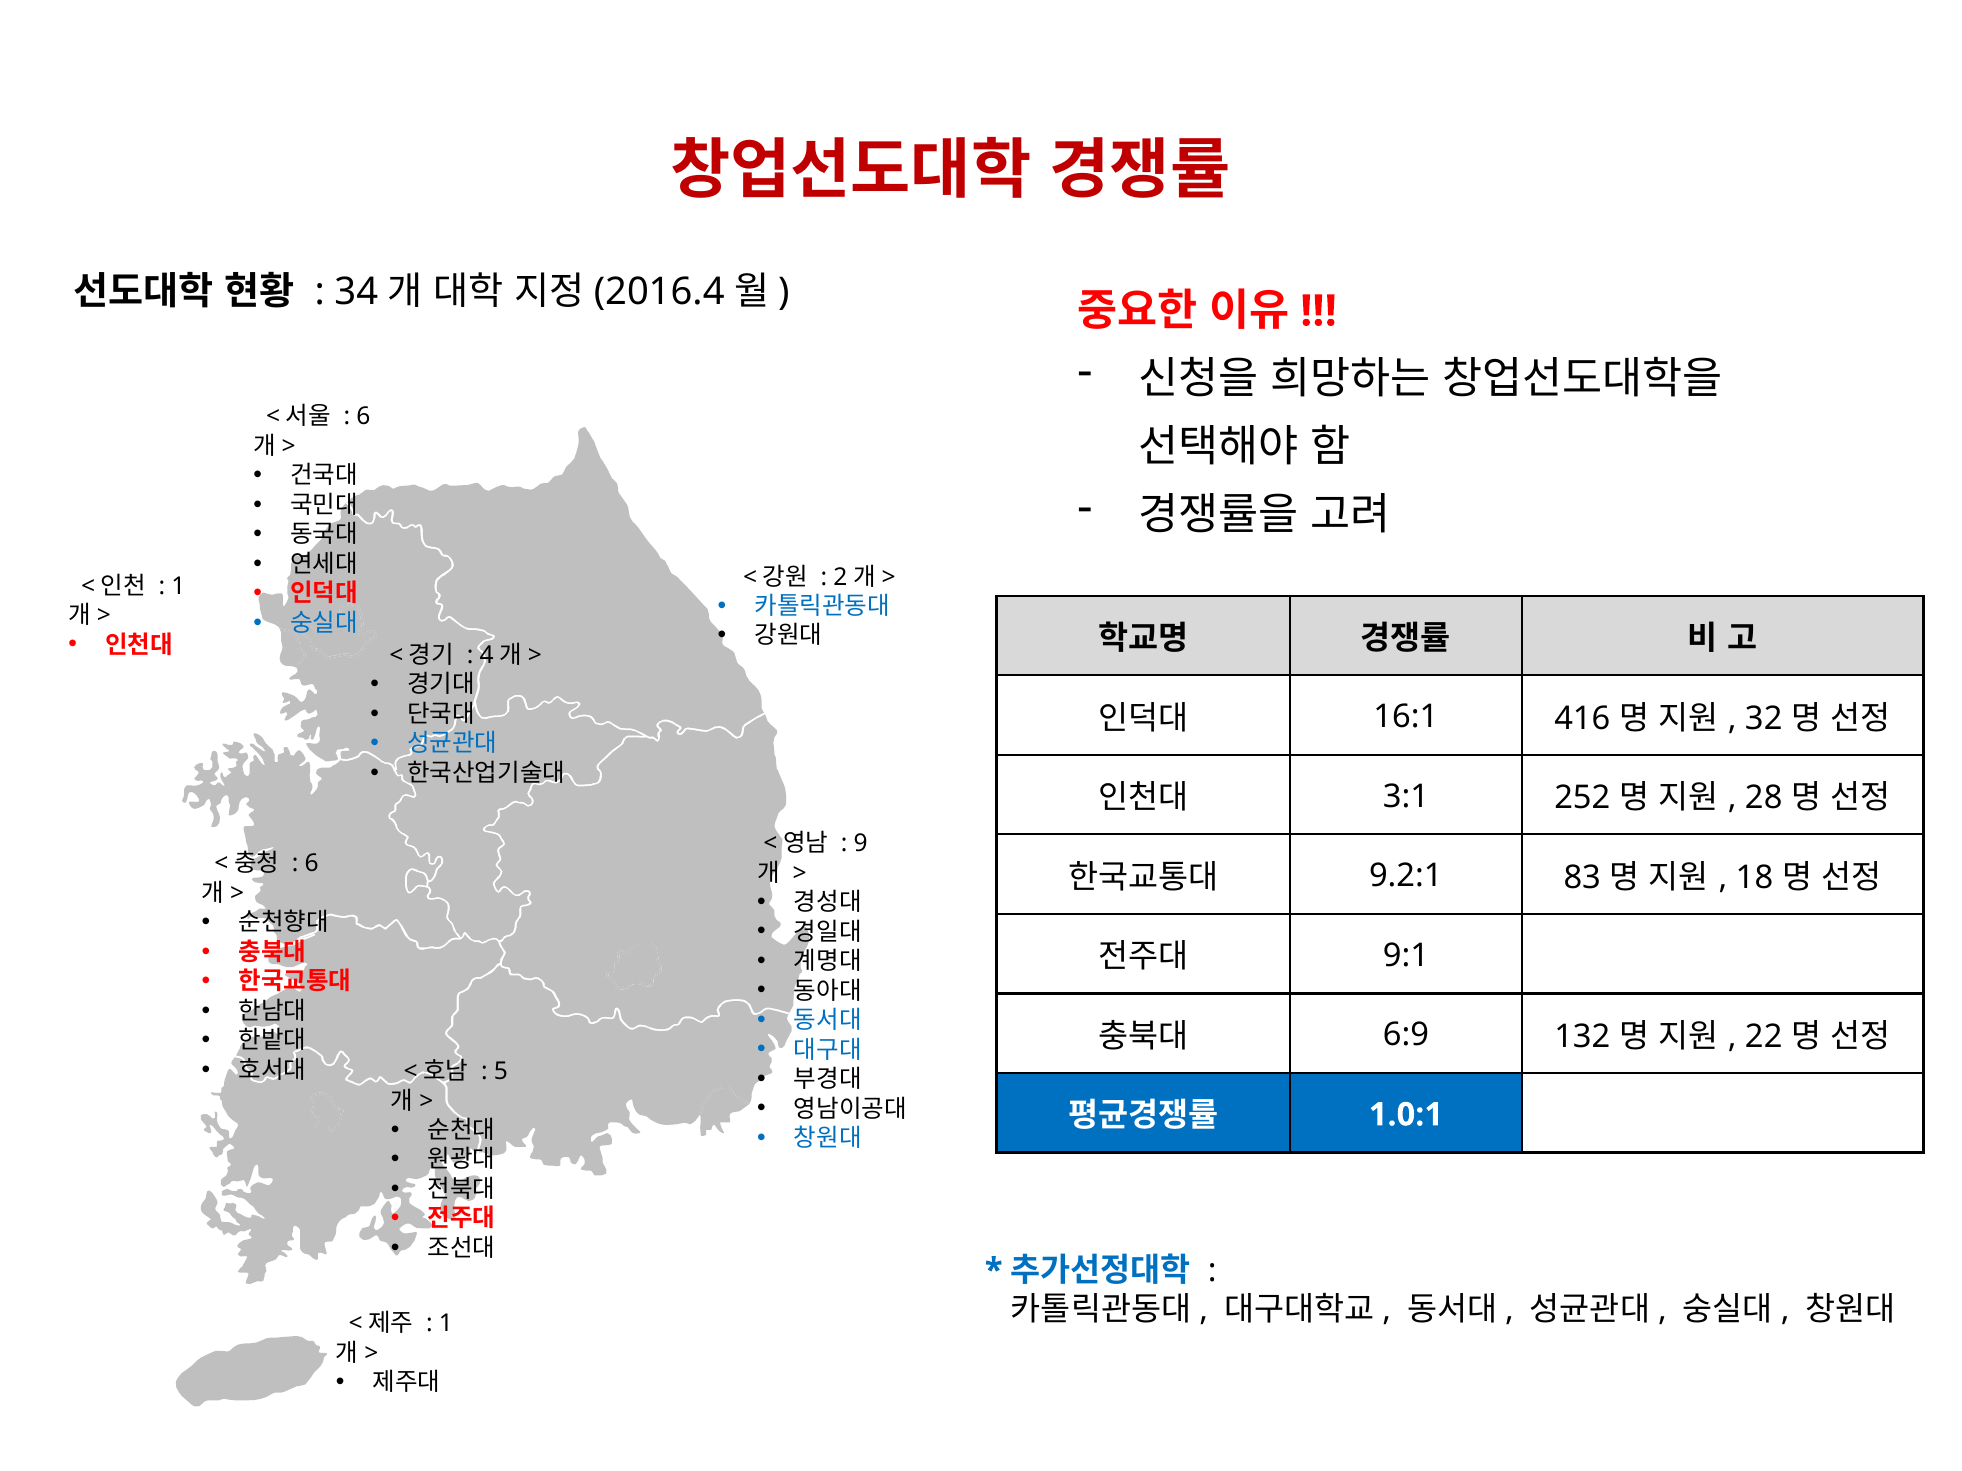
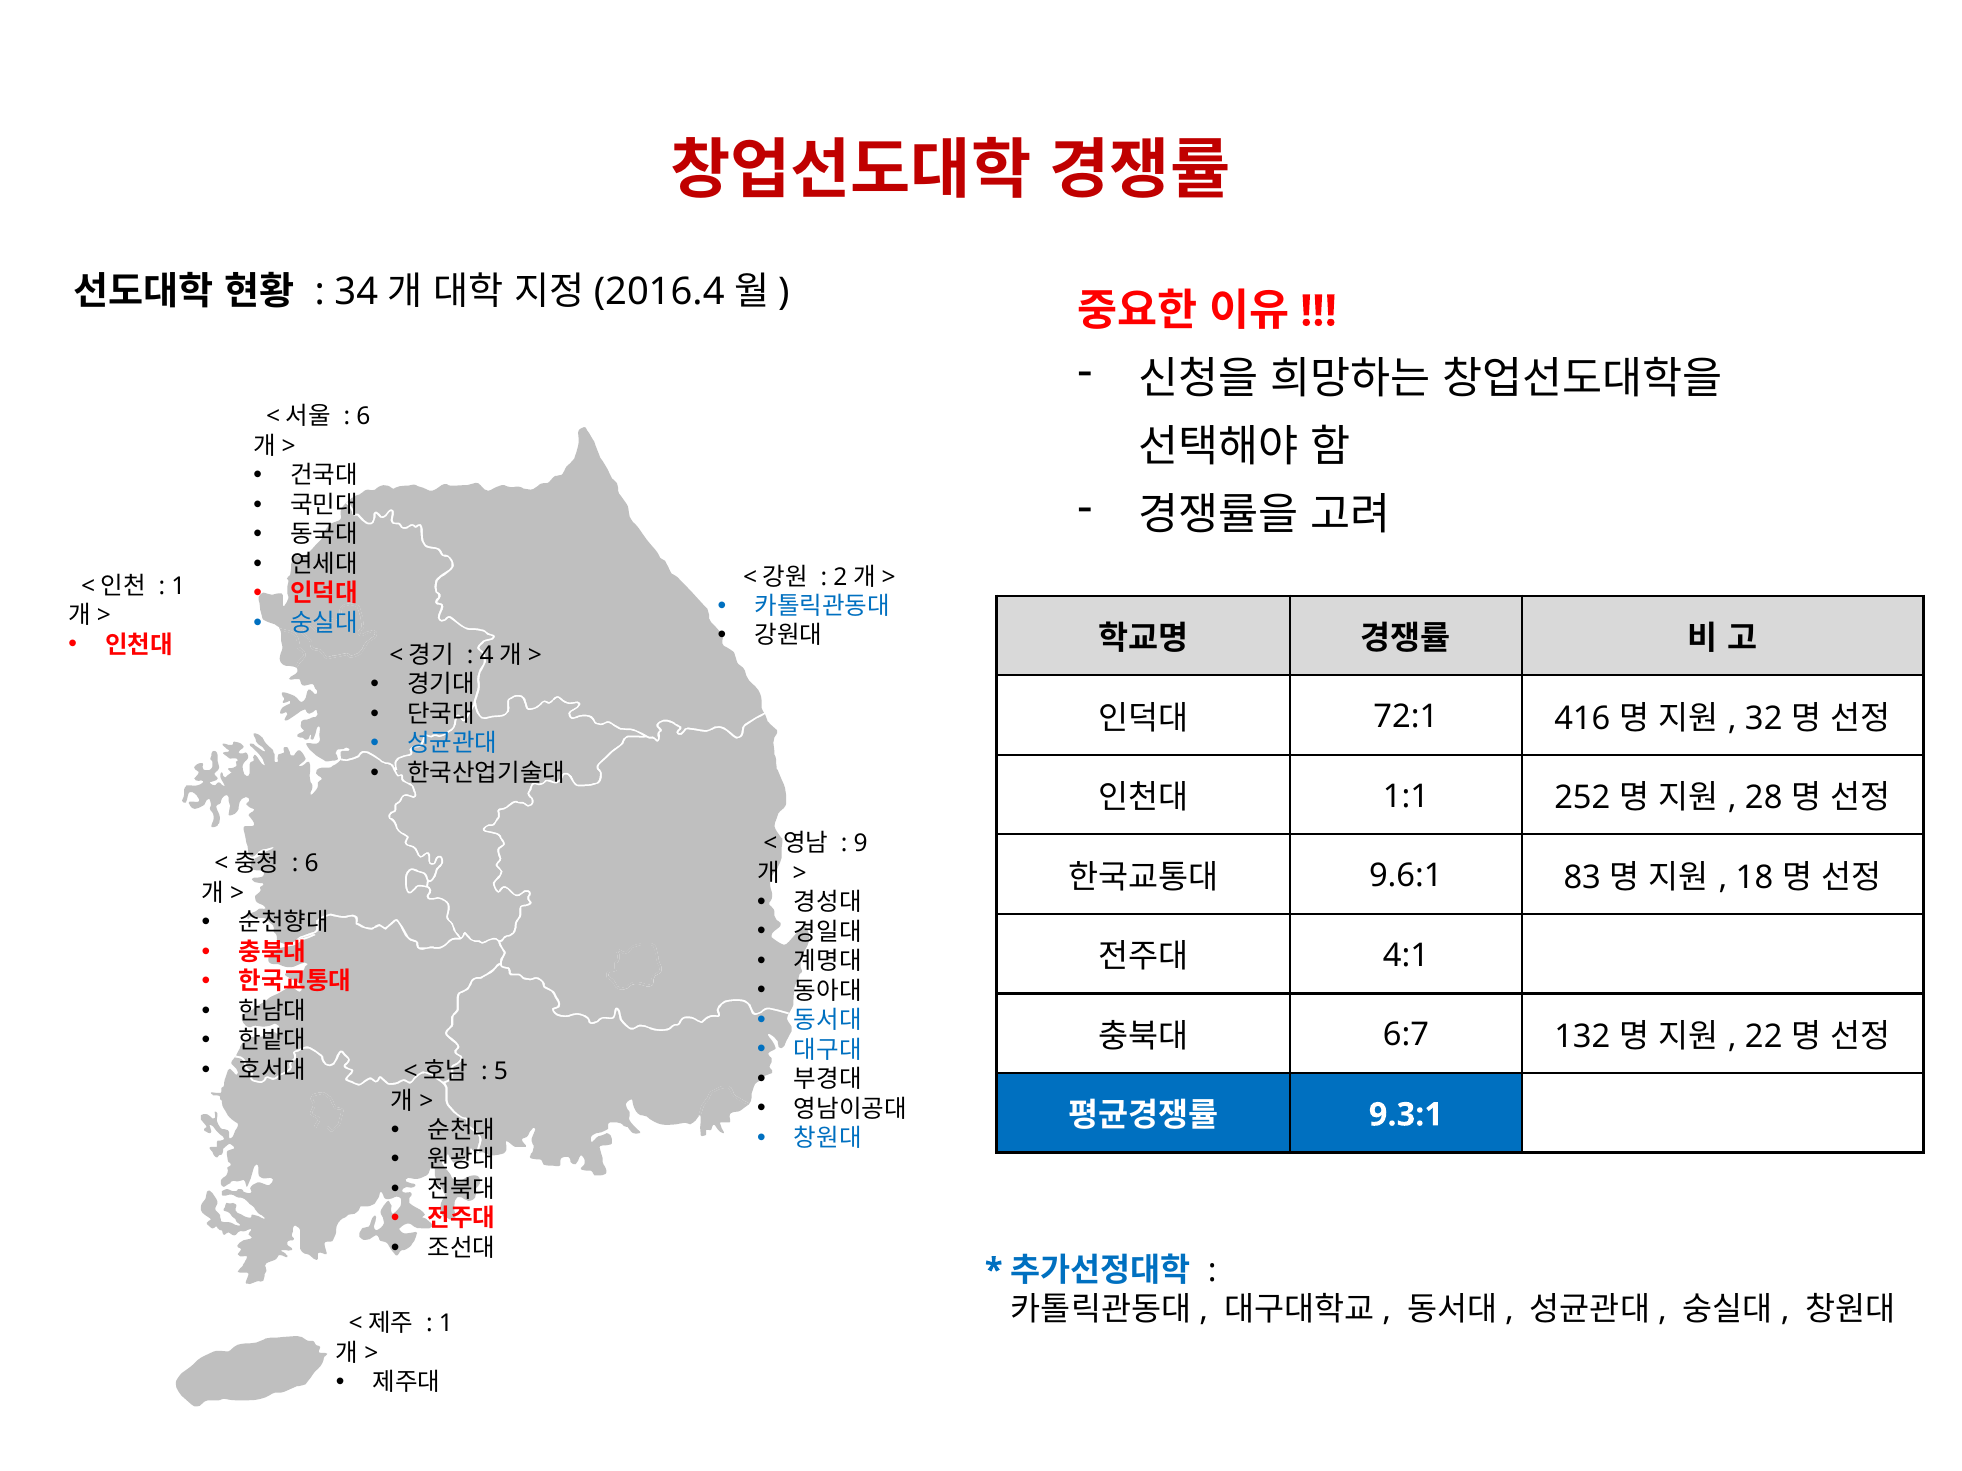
16:1: 16:1 -> 72:1 (1406, 717)
3:1: 3:1 -> 1:1 (1406, 797)
9.2:1: 9.2:1 -> 9.6:1 (1406, 876)
9:1: 9:1 -> 4:1 (1406, 956)
6:9: 6:9 -> 6:7 (1406, 1035)
1.0:1: 1.0:1 -> 9.3:1 (1406, 1115)
